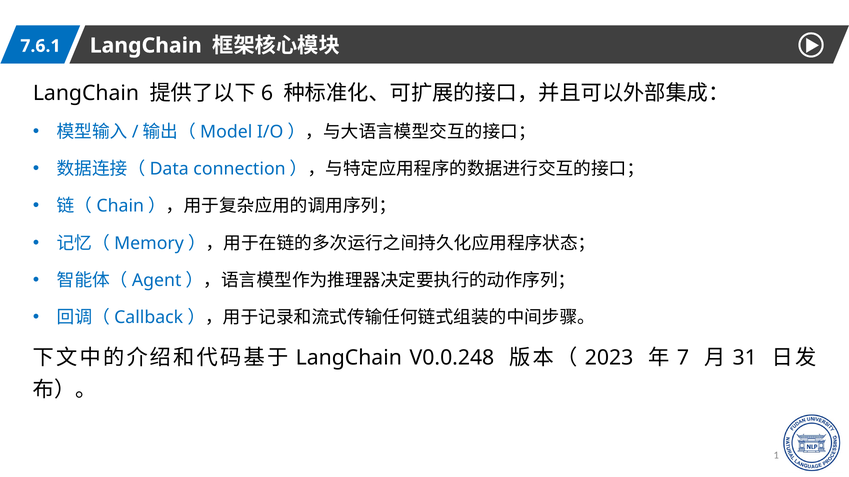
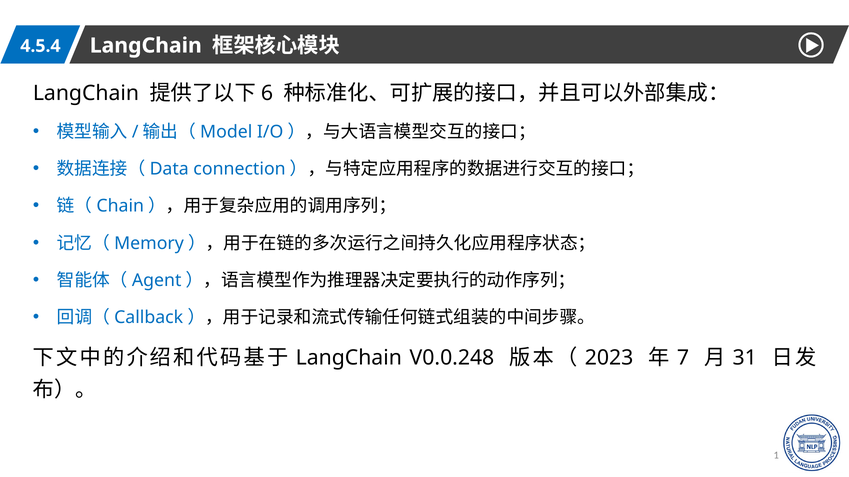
7.6.1: 7.6.1 -> 4.5.4 (40, 46)
